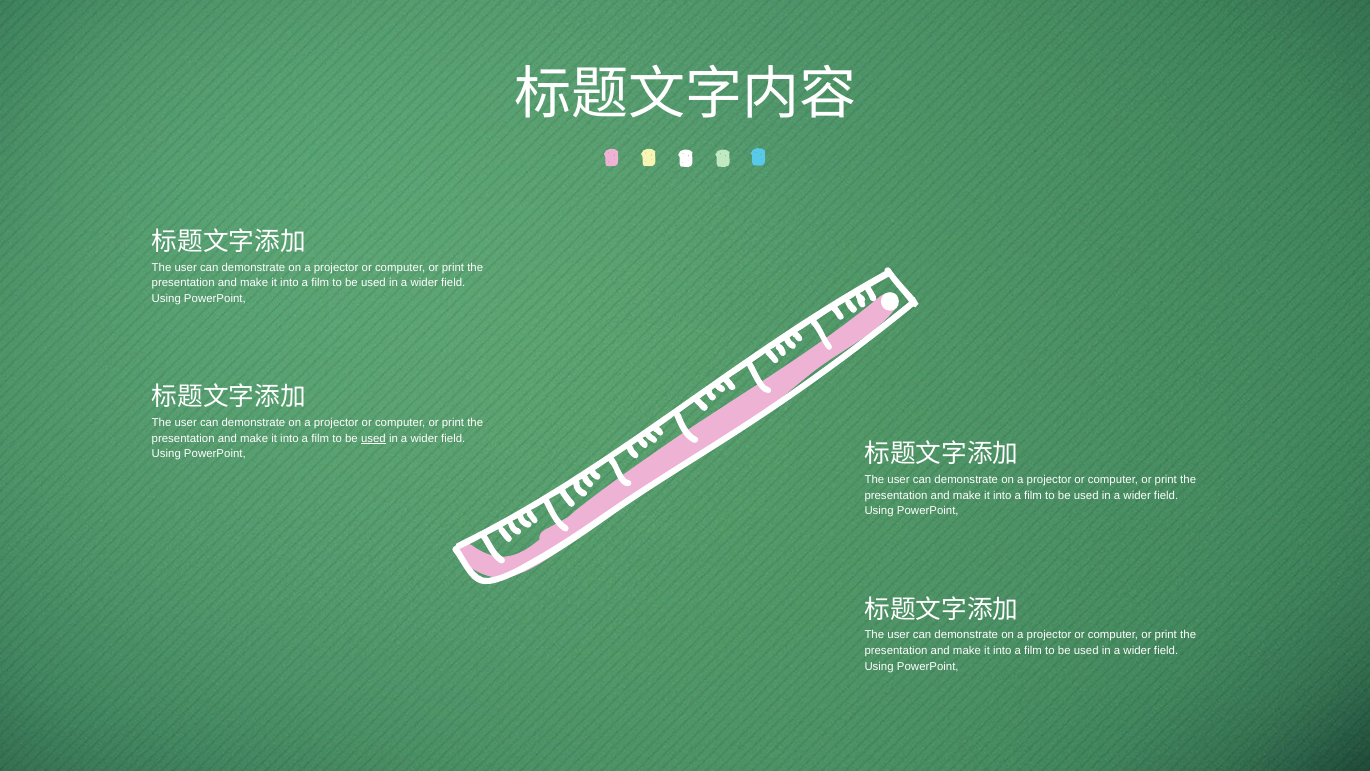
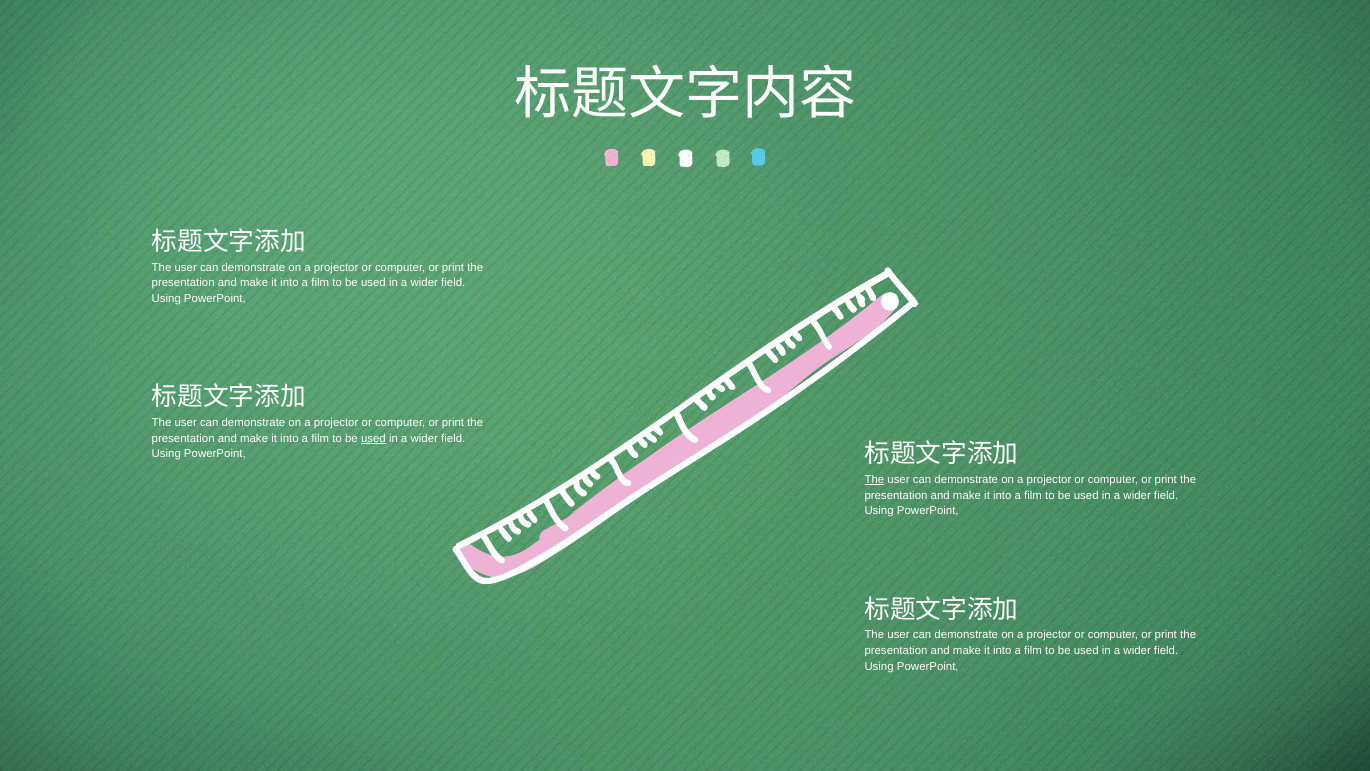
The underline: none -> present (874, 480)
